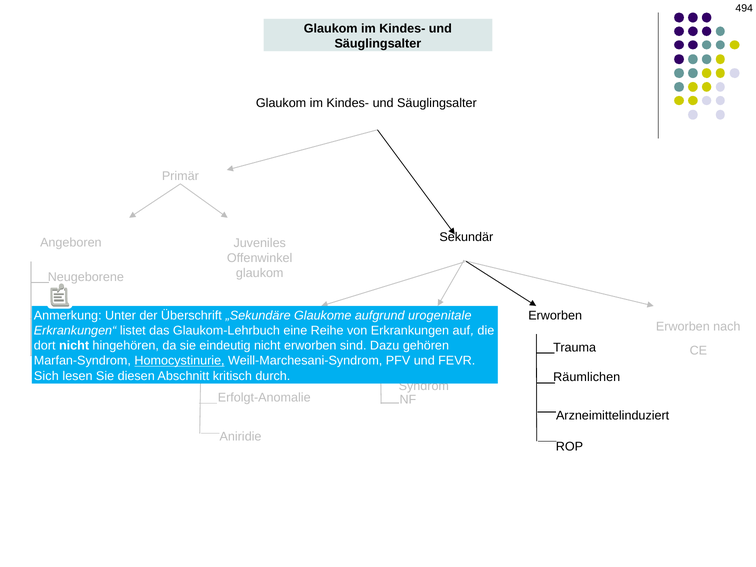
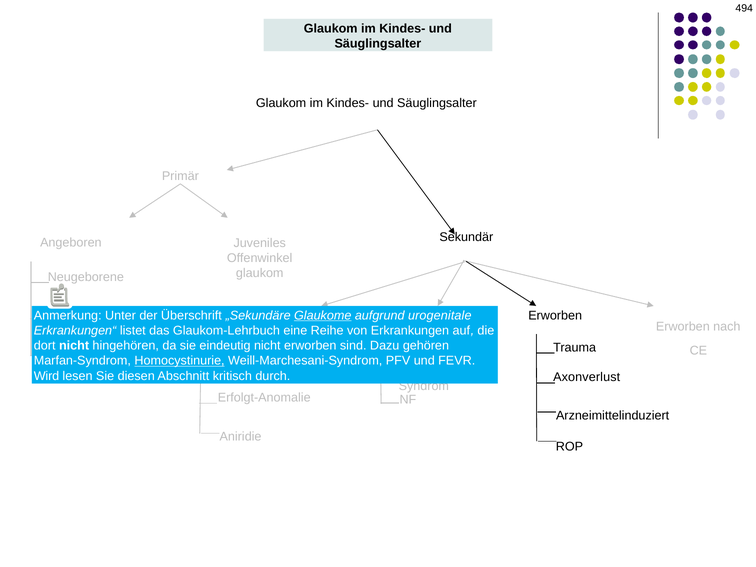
Glaukome underline: none -> present (323, 315)
Sich: Sich -> Wird (46, 376)
Räumlichen: Räumlichen -> Axonverlust (587, 377)
